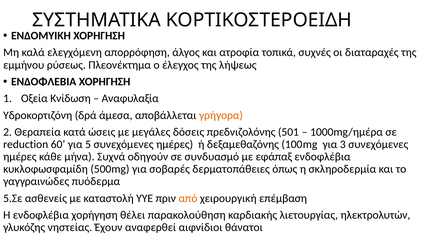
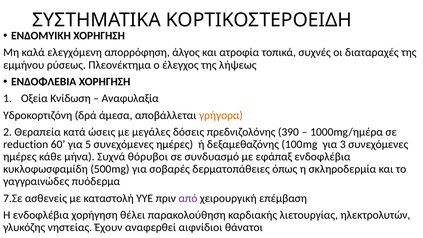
501: 501 -> 390 (288, 132)
οδηγούν: οδηγούν -> θόρυβοι (148, 157)
5.Σε: 5.Σε -> 7.Σε (13, 198)
από colour: orange -> purple (188, 198)
